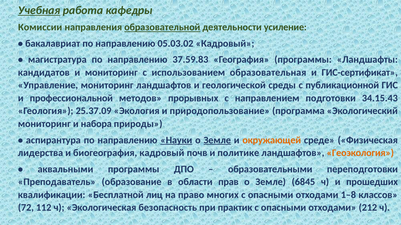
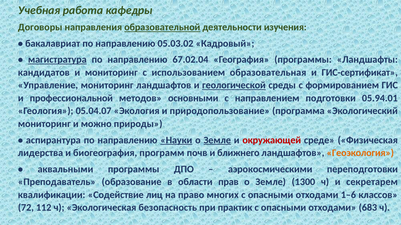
Учебная underline: present -> none (39, 10)
Комиссии: Комиссии -> Договоры (40, 27)
усиление: усиление -> изучения (285, 27)
магистратура underline: none -> present (57, 60)
37.59.83: 37.59.83 -> 67.02.04 (190, 60)
геологической underline: none -> present (234, 86)
публикационной: публикационной -> формированием (342, 86)
прорывных: прорывных -> основными (193, 98)
34.15.43: 34.15.43 -> 05.94.01 (380, 98)
25.37.09: 25.37.09 -> 05.04.07 (94, 111)
набора: набора -> можно (96, 124)
окружающей colour: orange -> red (272, 140)
биогеография кадровый: кадровый -> программ (162, 153)
политике: политике -> ближнего (238, 153)
образовательными: образовательными -> аэрокосмическими (270, 169)
6845: 6845 -> 1300 (303, 182)
прошедших: прошедших -> секретарем (372, 182)
Бесплатной: Бесплатной -> Содействие (116, 195)
1–8: 1–8 -> 1–6 (348, 195)
212: 212 -> 683 (368, 208)
